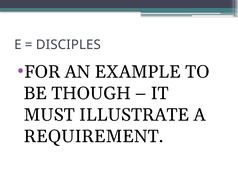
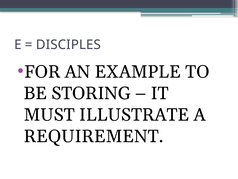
THOUGH: THOUGH -> STORING (91, 93)
